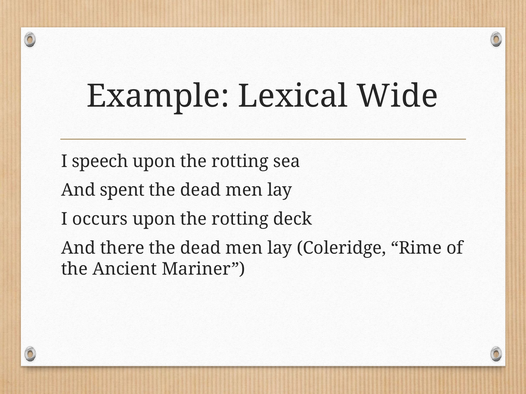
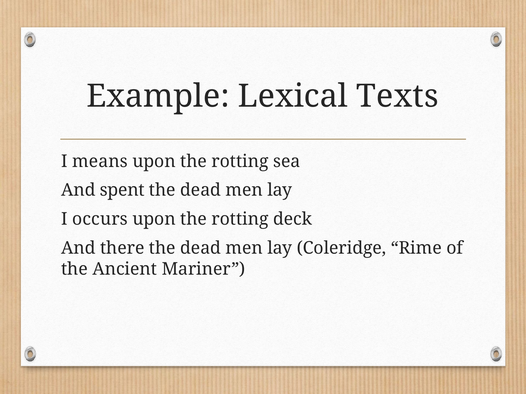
Wide: Wide -> Texts (397, 96)
speech: speech -> means (100, 161)
